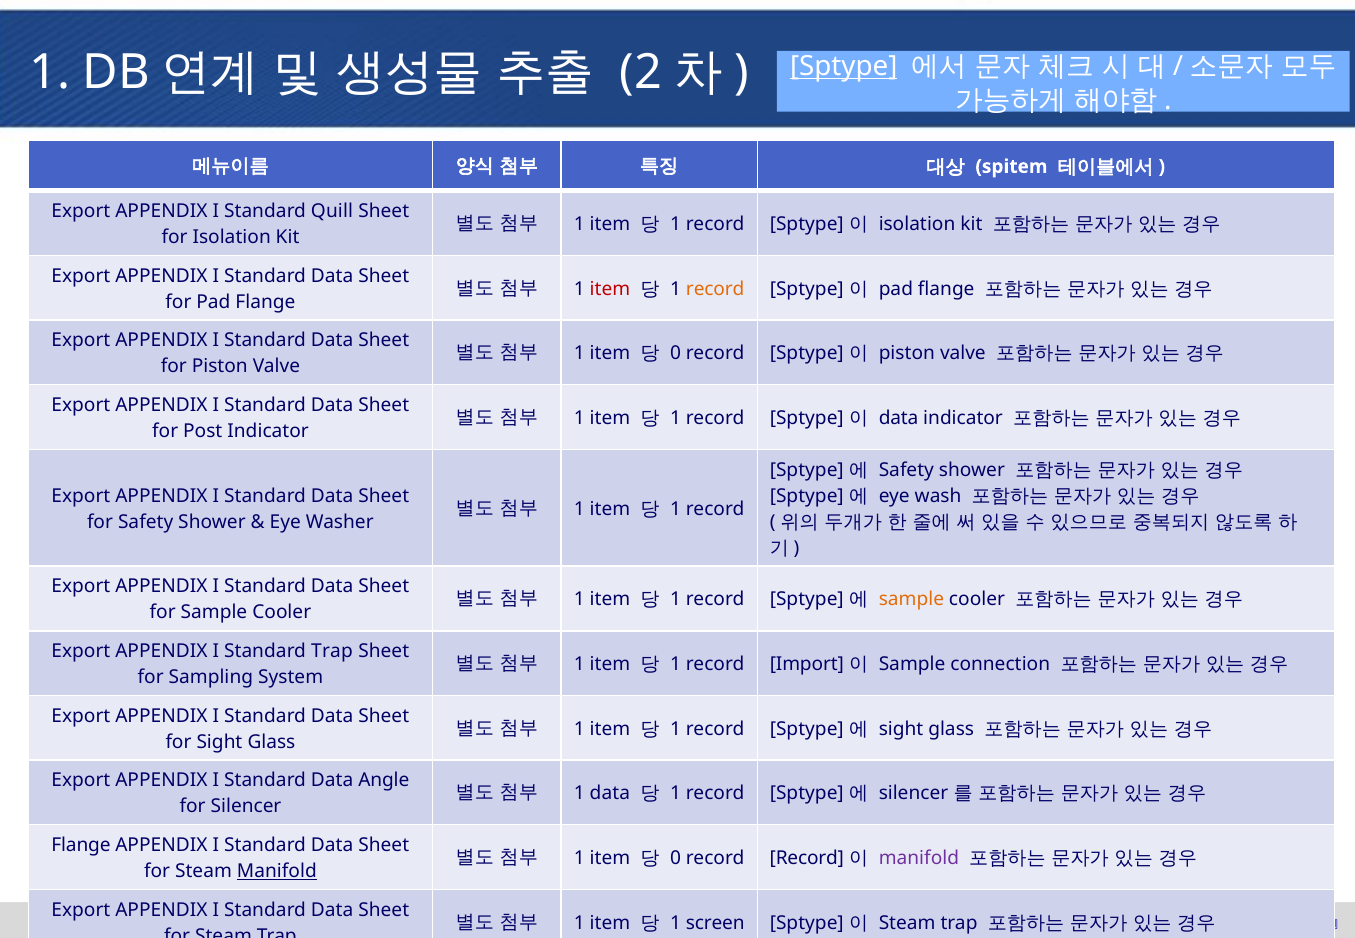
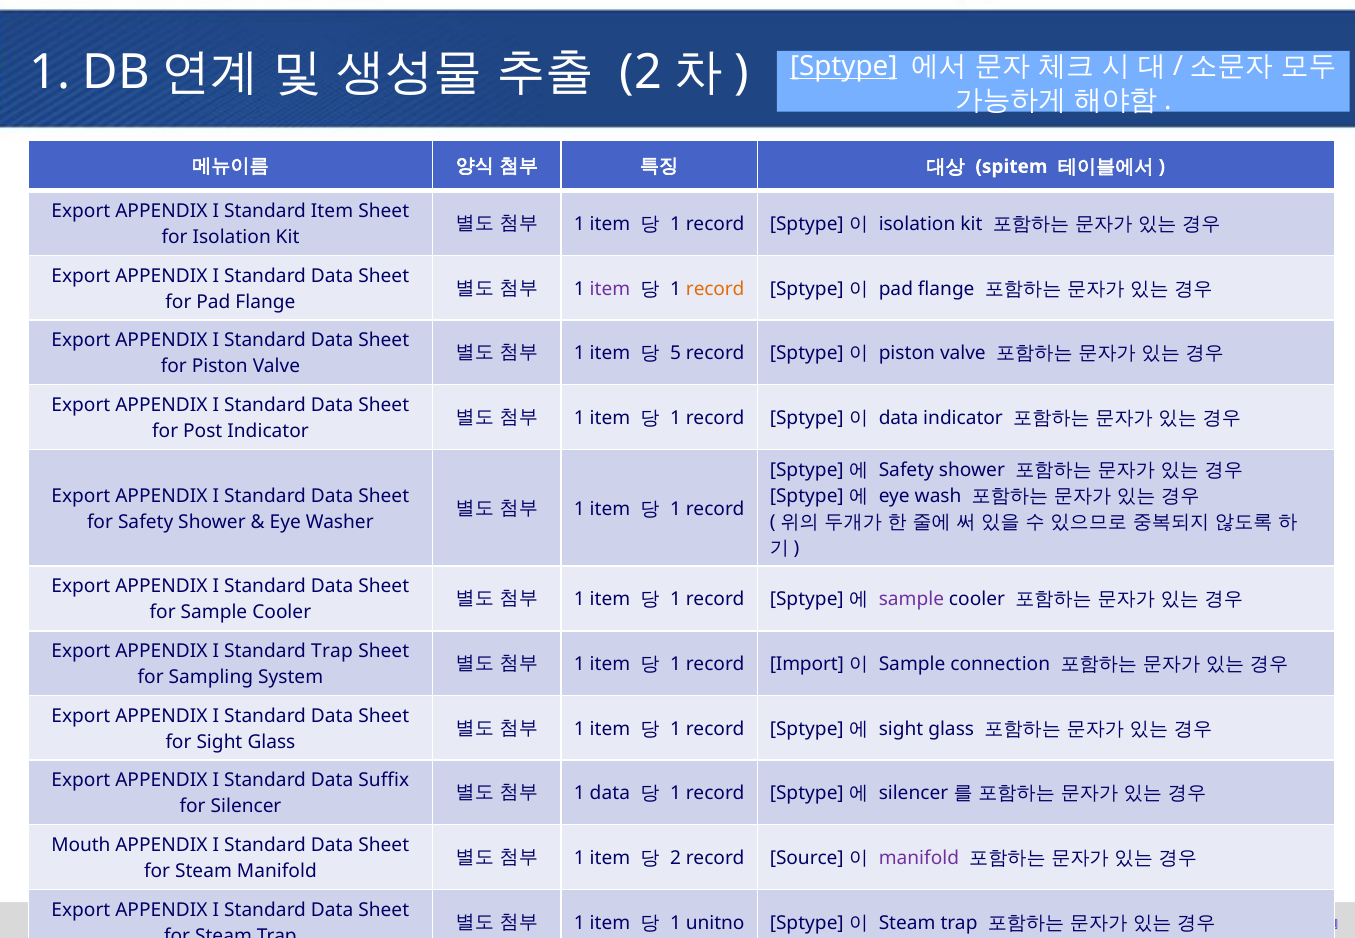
Standard Quill: Quill -> Item (332, 211)
item colour: red -> purple (610, 289)
0: 0 -> 5 (676, 354)
sample colour: orange -> purple (911, 600)
Angle: Angle -> Suffix (384, 781)
Flange: Flange -> Mouth (81, 845)
0: 0 -> 2 (676, 858)
record Record: Record -> Source (807, 858)
Manifold underline: present -> none (277, 871)
screen: screen -> unitno (715, 923)
